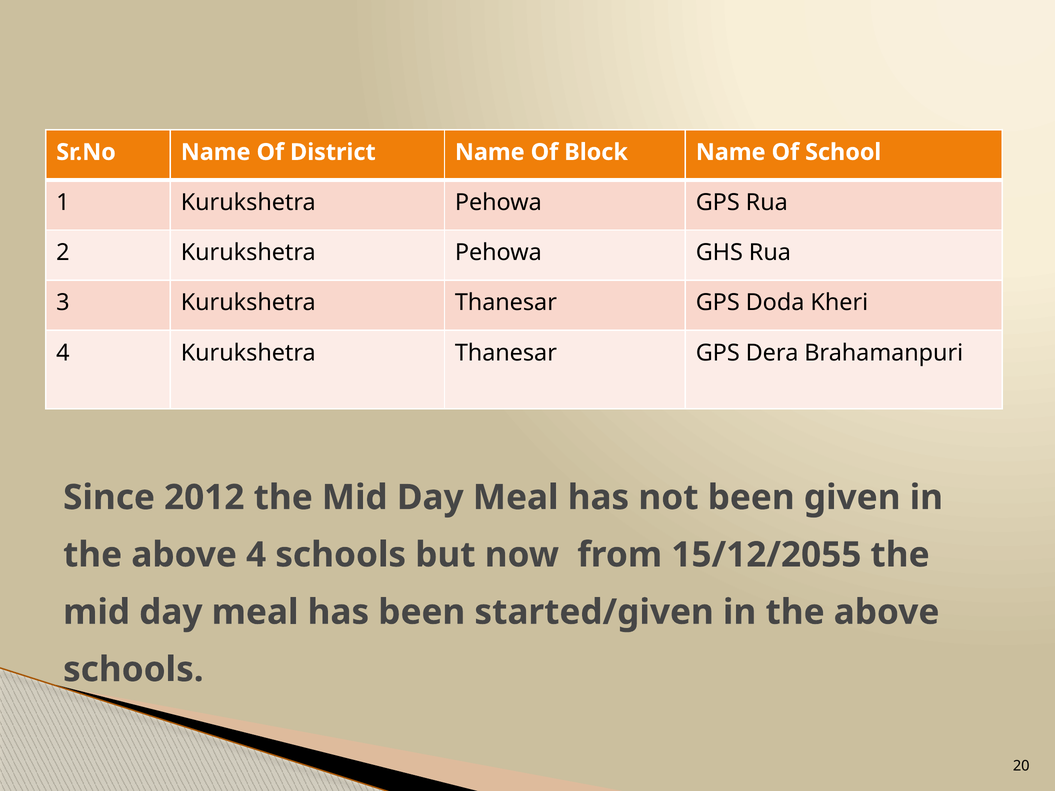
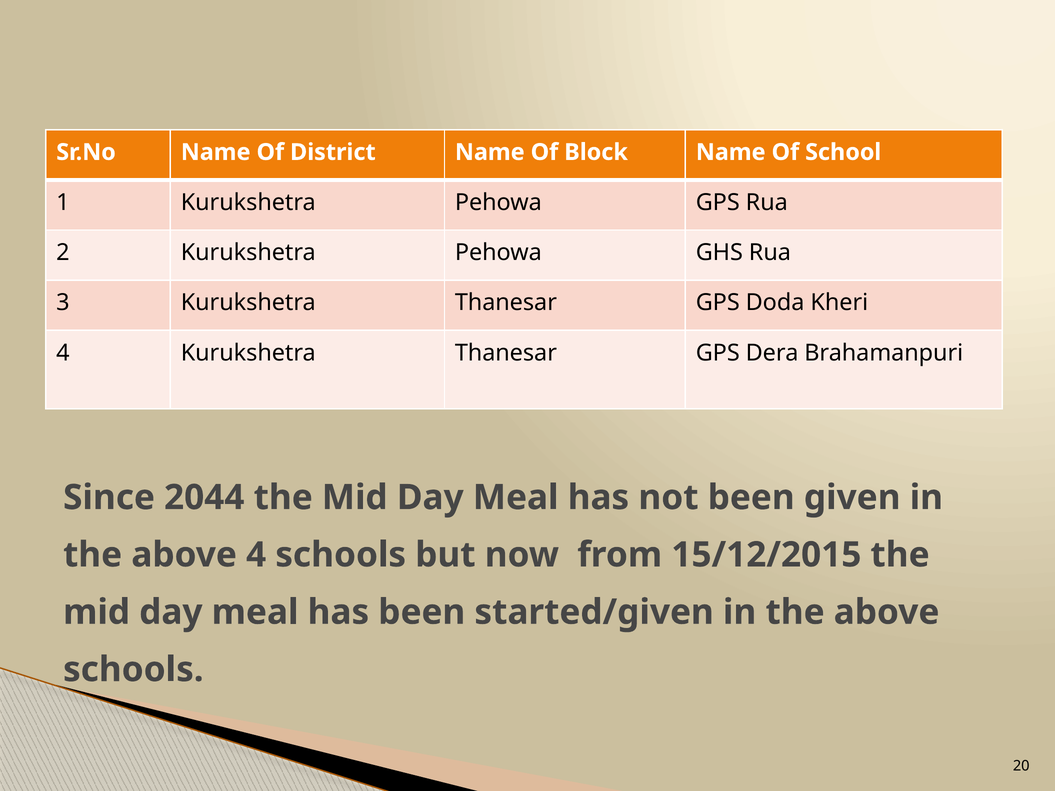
2012: 2012 -> 2044 (204, 498)
15/12/2055: 15/12/2055 -> 15/12/2015 (766, 555)
